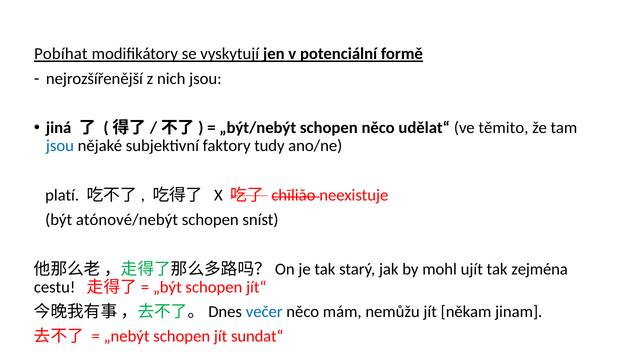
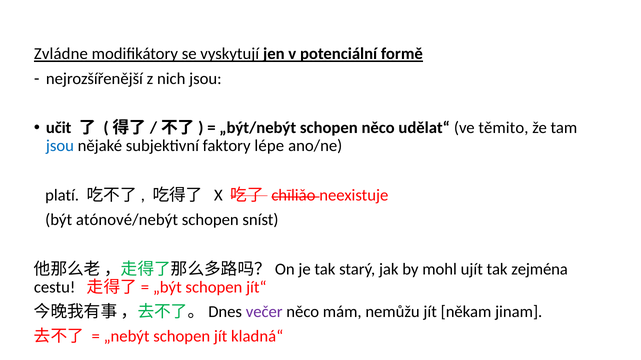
Pobíhat: Pobíhat -> Zvládne (61, 54)
jiná: jiná -> učit (59, 128)
tudy: tudy -> lépe (269, 146)
večer colour: blue -> purple (264, 312)
sundat“: sundat“ -> kladná“ (257, 337)
